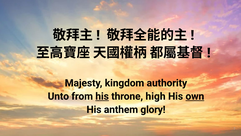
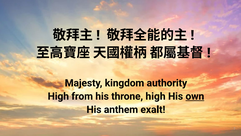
Unto: Unto -> High (58, 96)
his underline: present -> none (102, 96)
glory: glory -> exalt (153, 109)
